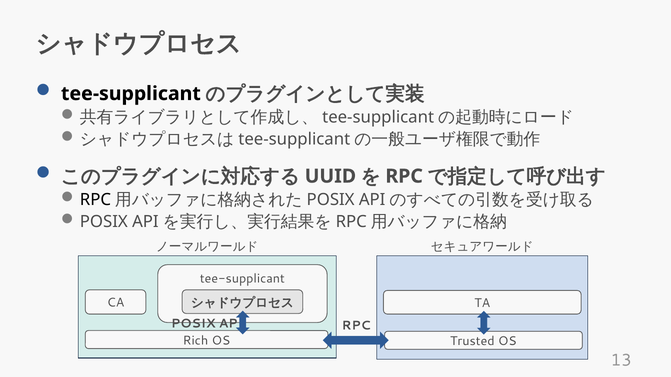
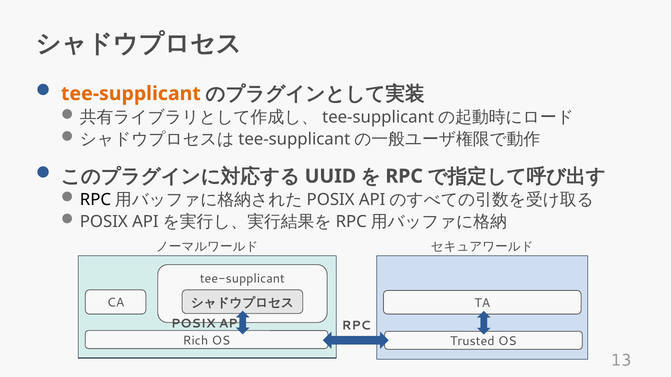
tee-supplicant colour: black -> orange (131, 94)
